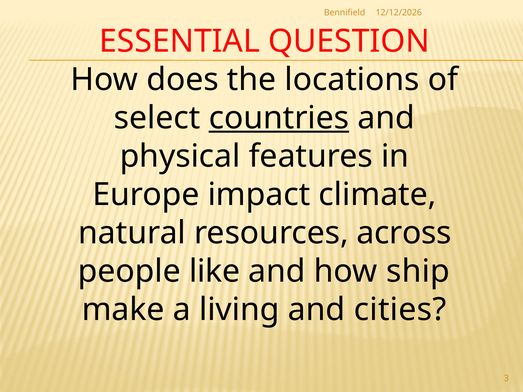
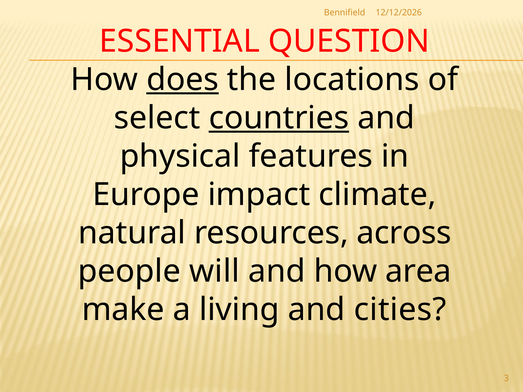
does underline: none -> present (183, 80)
like: like -> will (214, 271)
ship: ship -> area (418, 271)
